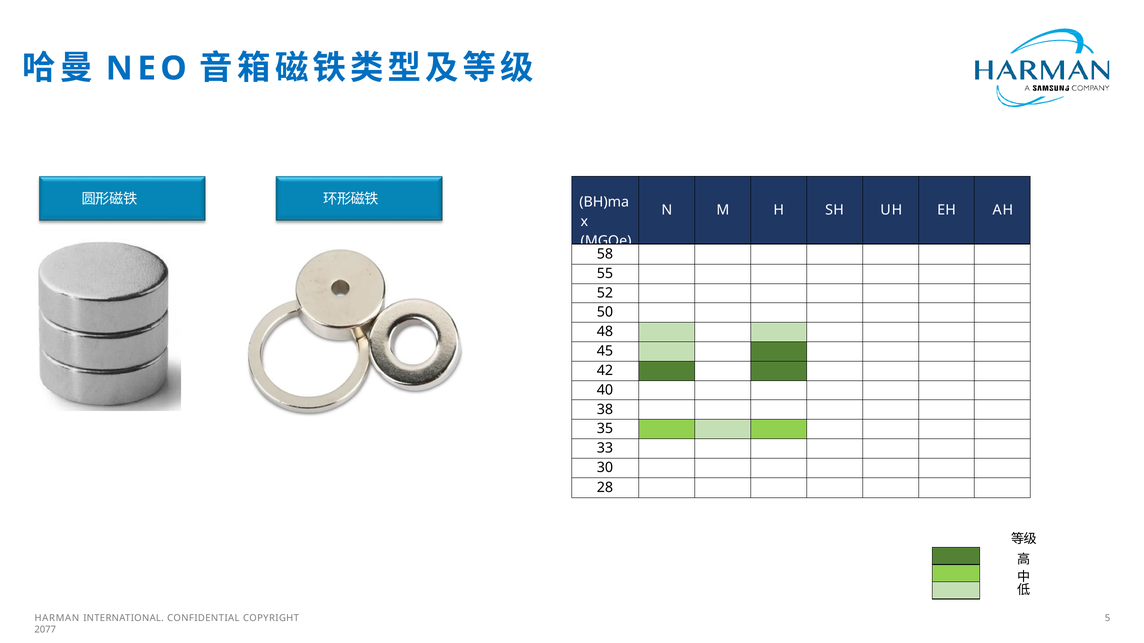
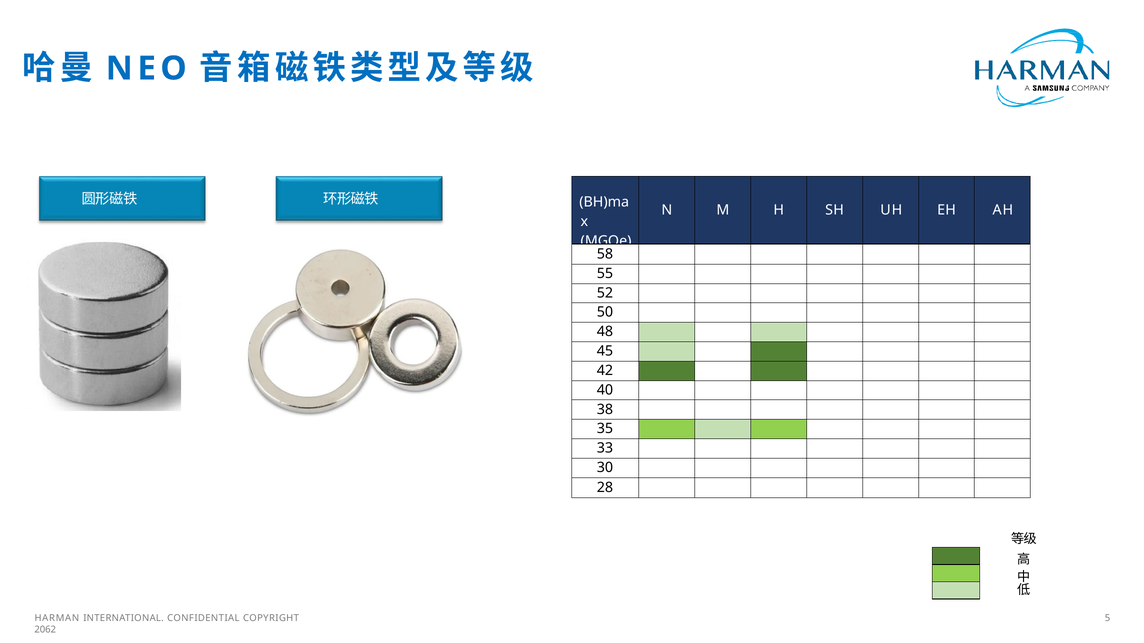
2077: 2077 -> 2062 (45, 630)
